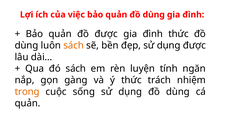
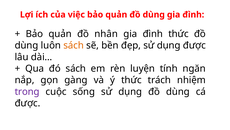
đồ được: được -> nhân (106, 34)
trong colour: orange -> purple (27, 91)
quản: quản -> được (28, 103)
